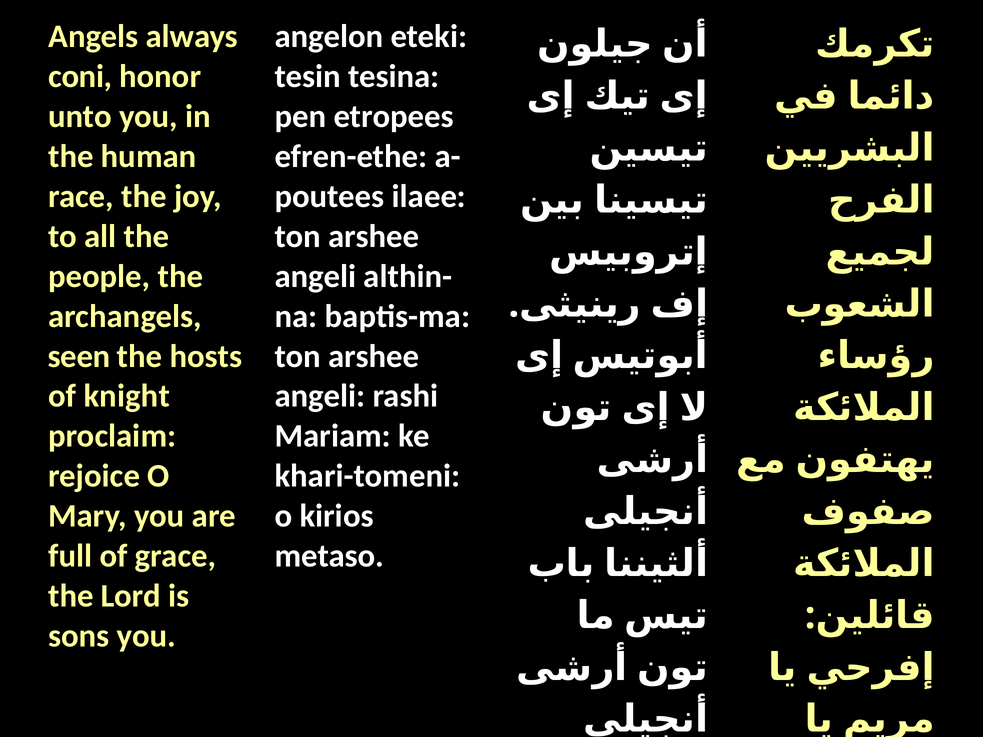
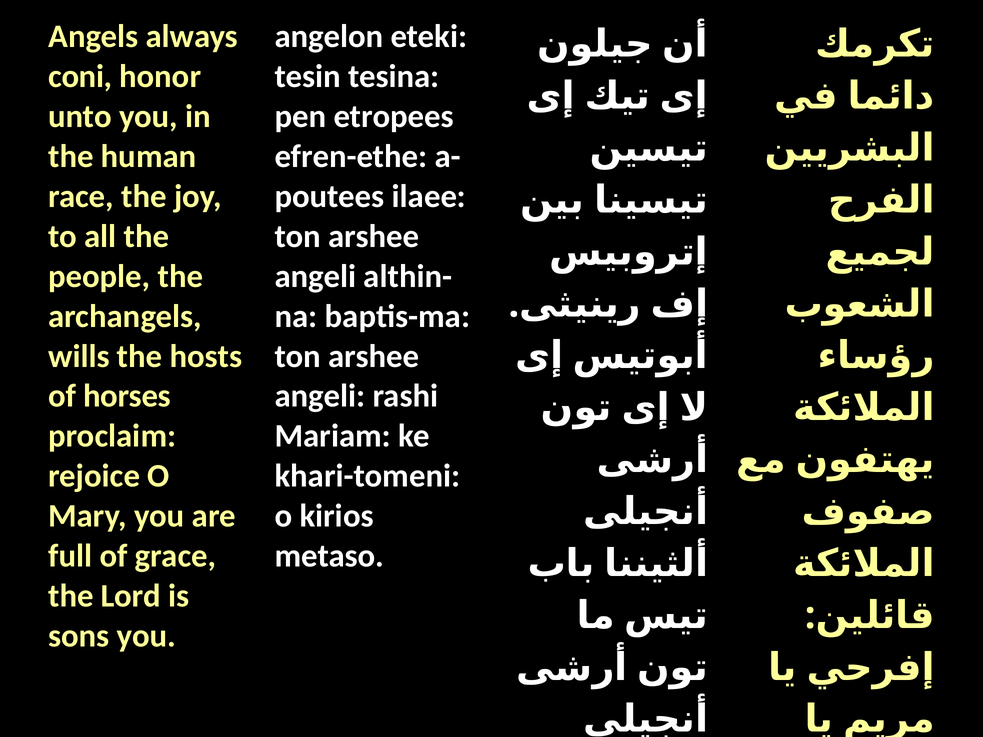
seen: seen -> wills (79, 356)
knight: knight -> horses (127, 396)
